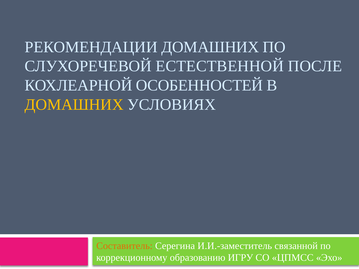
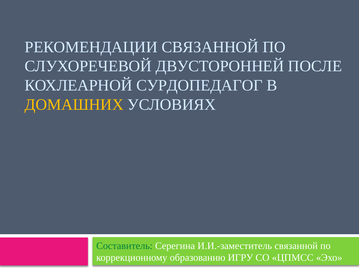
РЕКОМЕНДАЦИИ ДОМАШНИХ: ДОМАШНИХ -> СВЯЗАННОЙ (210, 47)
ЕСТЕСТВЕННОЙ: ЕСТЕСТВЕННОЙ -> ДВУСТОРОННЕЙ (220, 66)
ОСОБЕННОСТЕЙ: ОСОБЕННОСТЕЙ -> СУРДОПЕДАГОГ (199, 85)
Составитель colour: orange -> green (124, 246)
